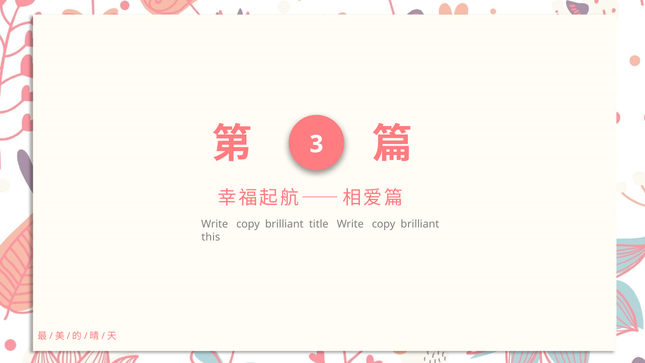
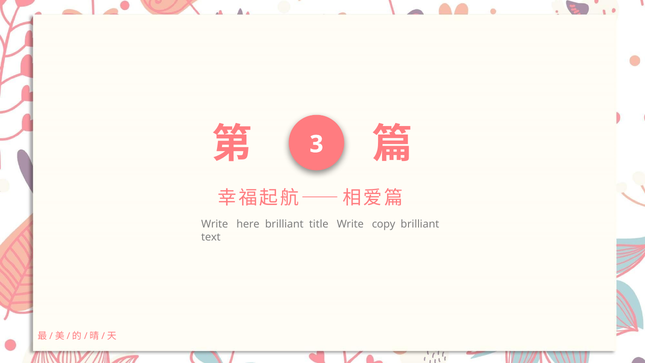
copy: copy -> here (248, 224)
this: this -> text (211, 237)
